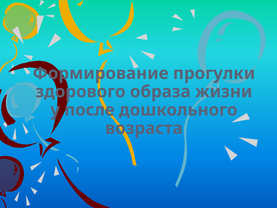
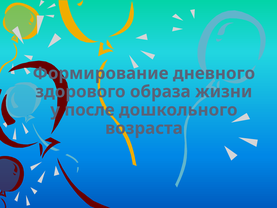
прогулки: прогулки -> дневного (214, 73)
